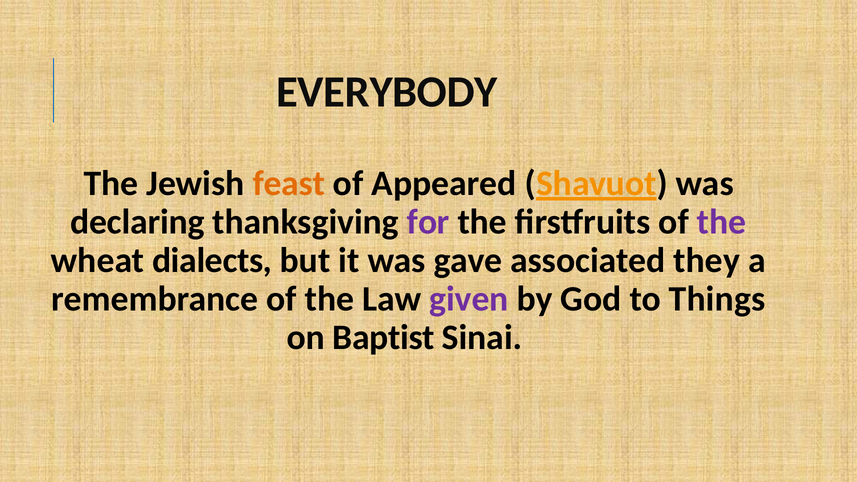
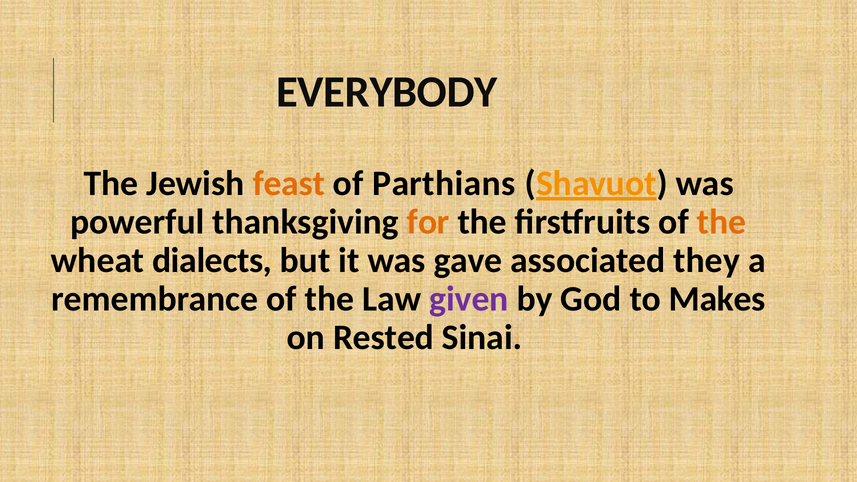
Appeared: Appeared -> Parthians (444, 183)
declaring: declaring -> powerful (137, 222)
for colour: purple -> orange (428, 222)
the colour: purple -> orange (722, 222)
Things: Things -> Makes (717, 299)
Baptist: Baptist -> Rested (384, 338)
